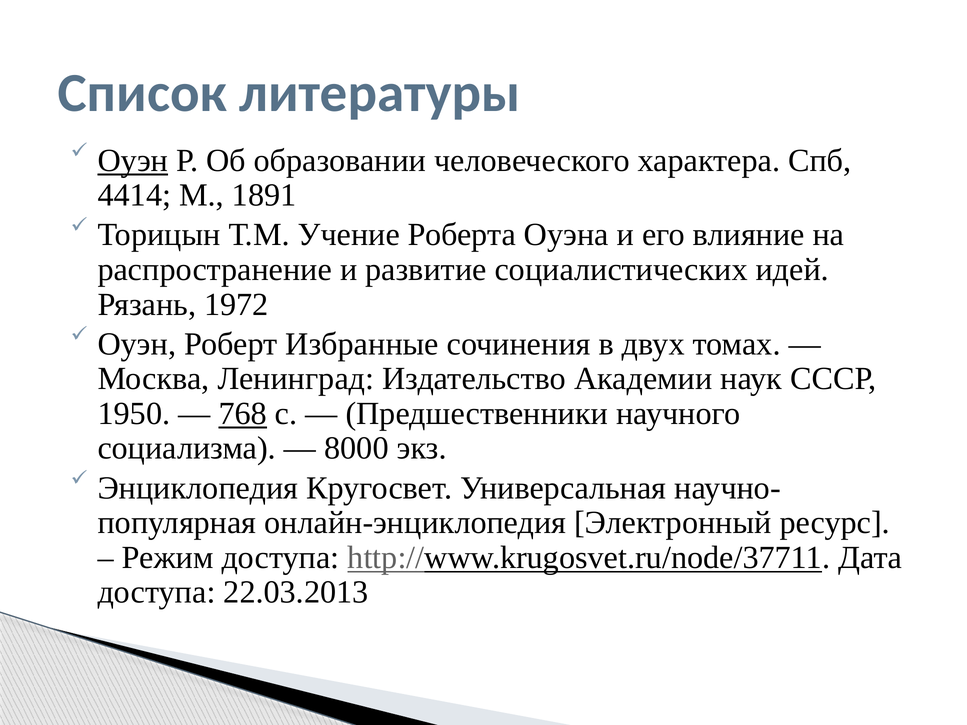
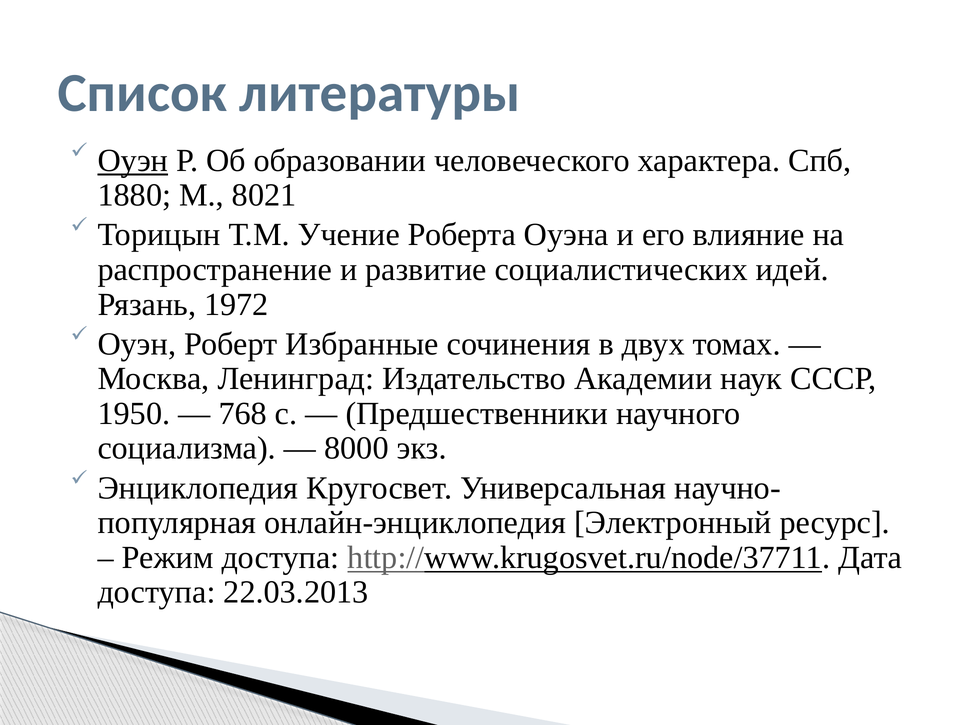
4414: 4414 -> 1880 (134, 195)
1891: 1891 -> 8021 (264, 195)
768 underline: present -> none (243, 414)
